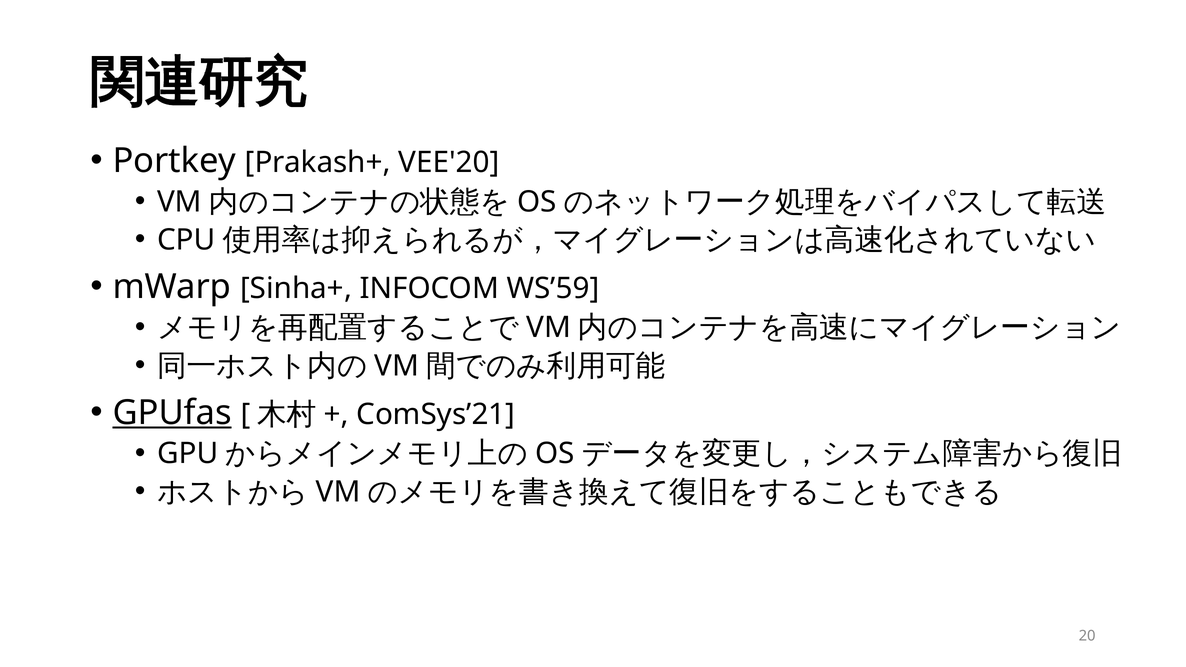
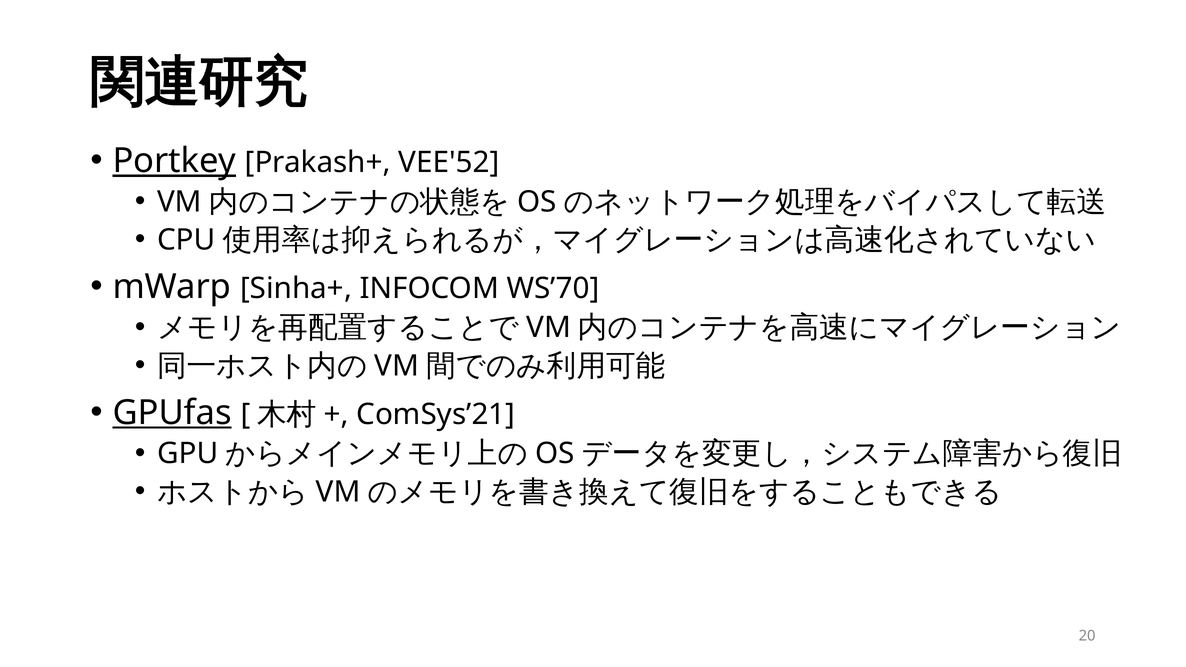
Portkey underline: none -> present (174, 161)
VEE'20: VEE'20 -> VEE'52 (449, 163)
WS’59: WS’59 -> WS’70 (553, 289)
